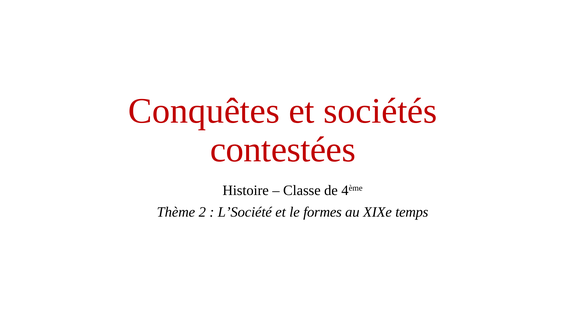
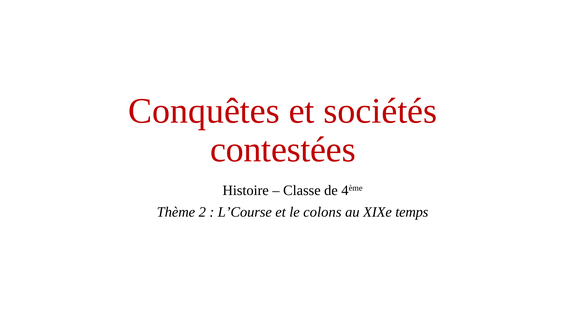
L’Société: L’Société -> L’Course (245, 212)
formes: formes -> colons (322, 212)
